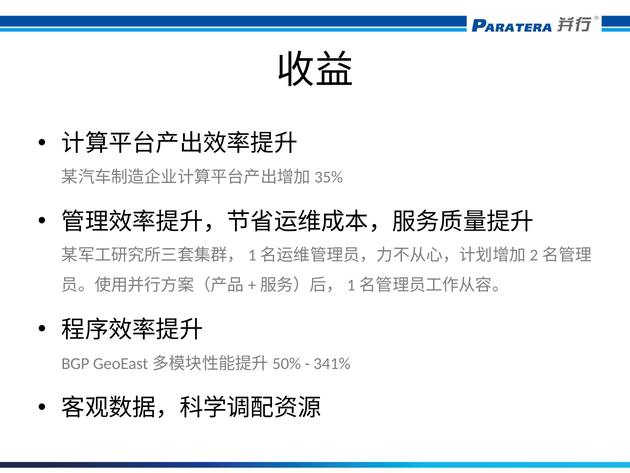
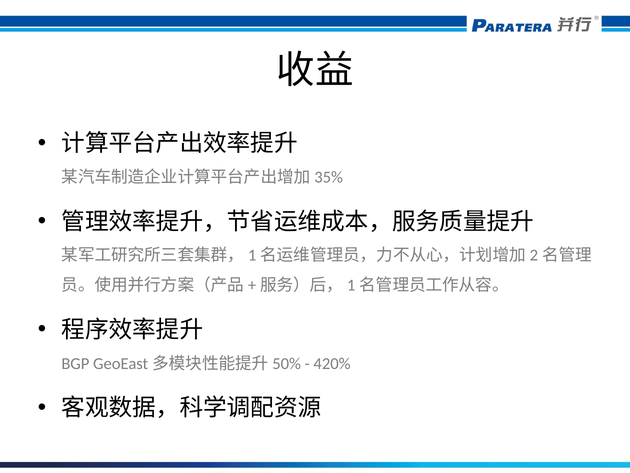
341%: 341% -> 420% (332, 363)
